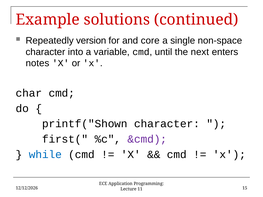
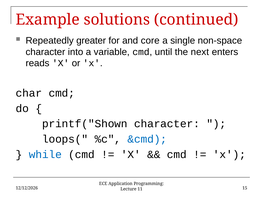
version: version -> greater (91, 41)
notes: notes -> reads (38, 63)
first(: first( -> loops( (65, 139)
&cmd colour: purple -> blue (147, 139)
